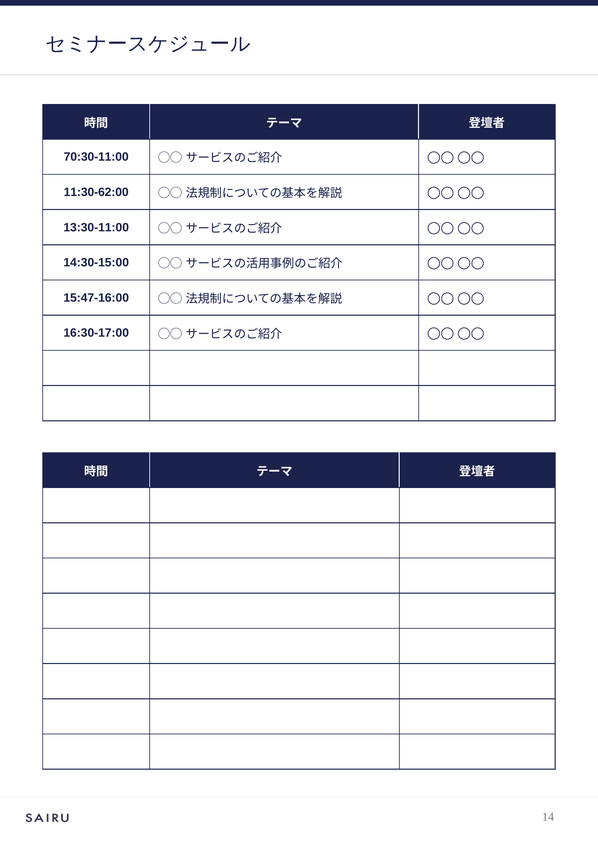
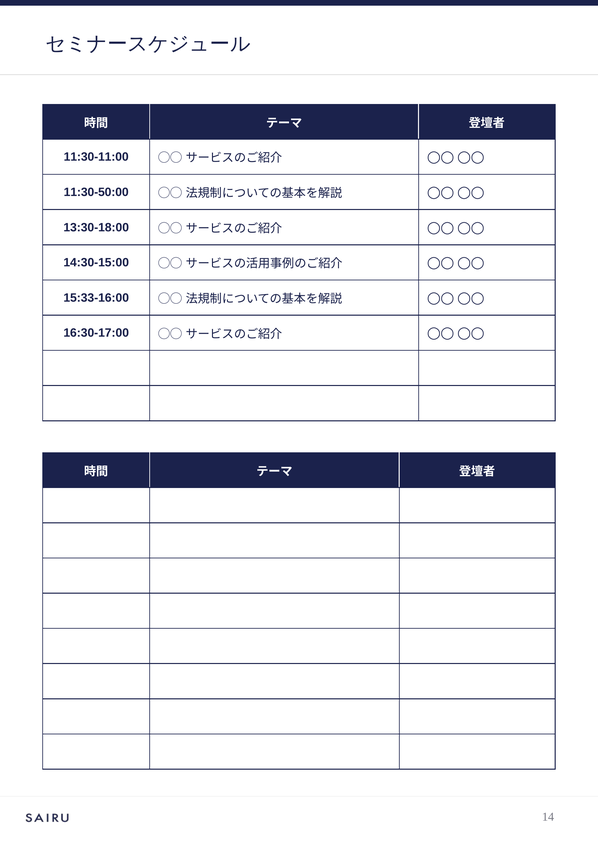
70:30-11:00: 70:30-11:00 -> 11:30-11:00 (96, 157)
11:30-62:00: 11:30-62:00 -> 11:30-50:00 (96, 192)
13:30-11:00: 13:30-11:00 -> 13:30-18:00 (96, 227)
15:47-16:00: 15:47-16:00 -> 15:33-16:00 (96, 298)
